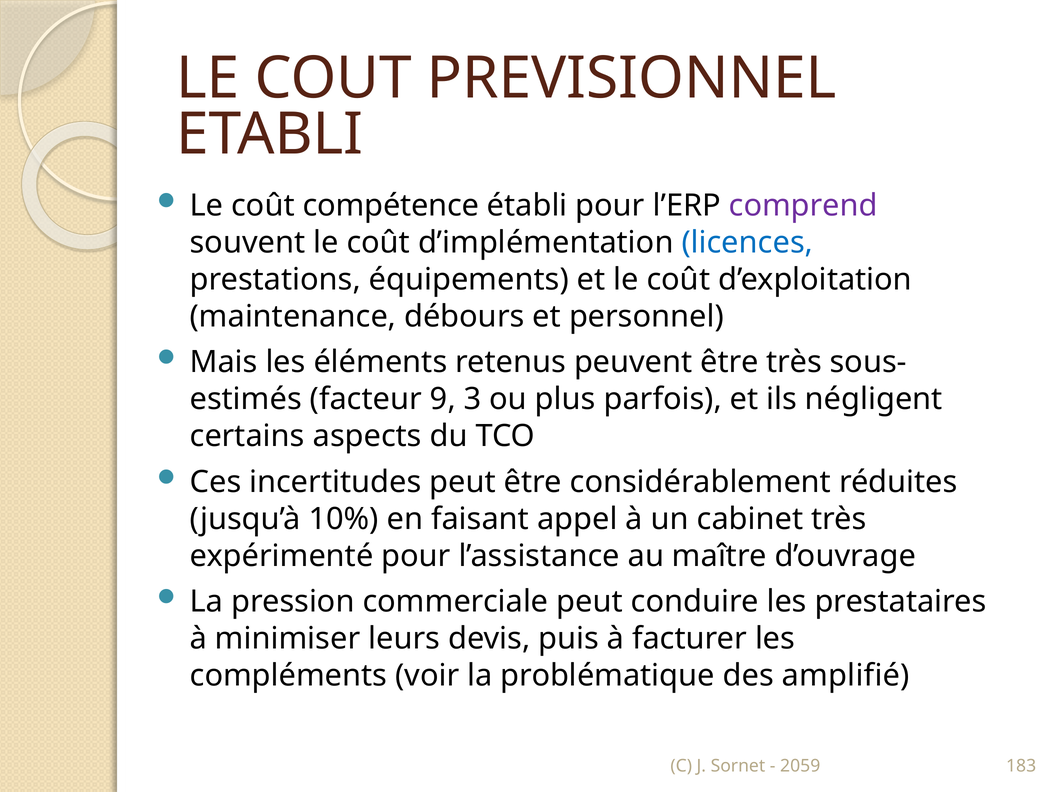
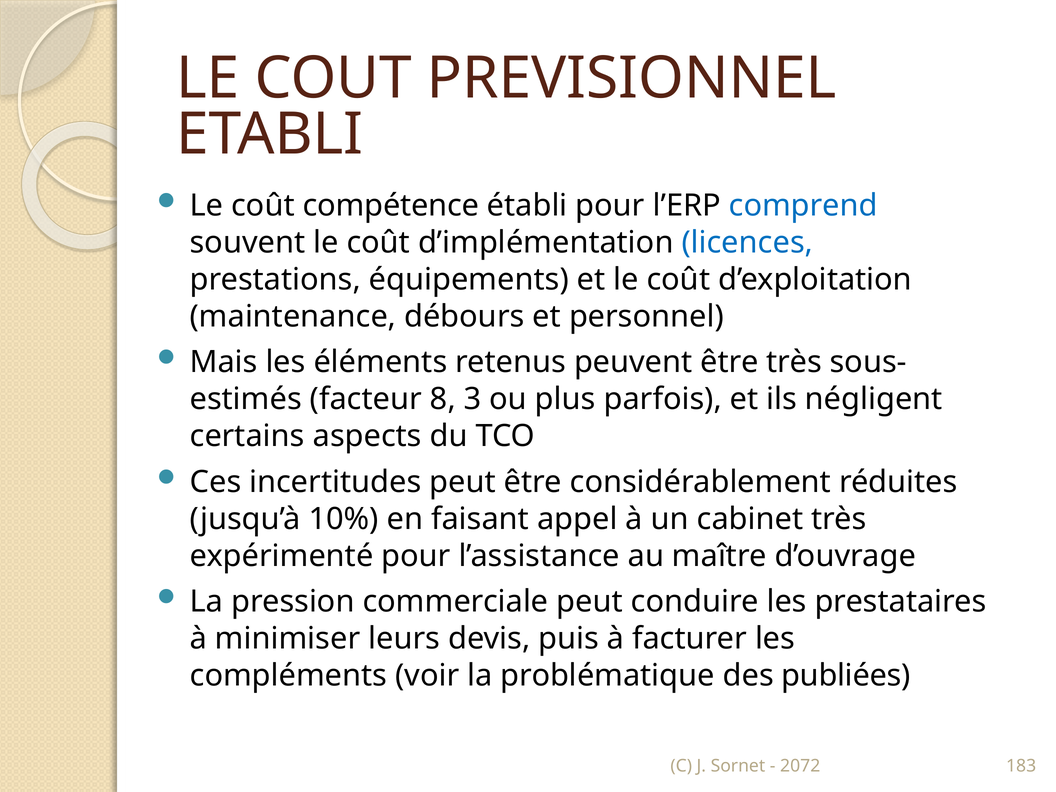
comprend colour: purple -> blue (803, 206)
9: 9 -> 8 (443, 399)
amplifié: amplifié -> publiées (846, 676)
2059: 2059 -> 2072 (800, 766)
